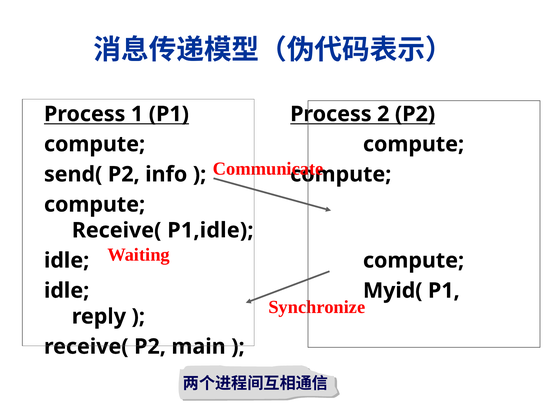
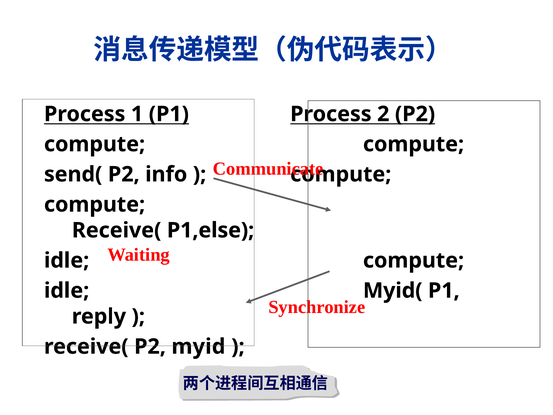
P1,idle: P1,idle -> P1,else (211, 230)
main: main -> myid (198, 346)
